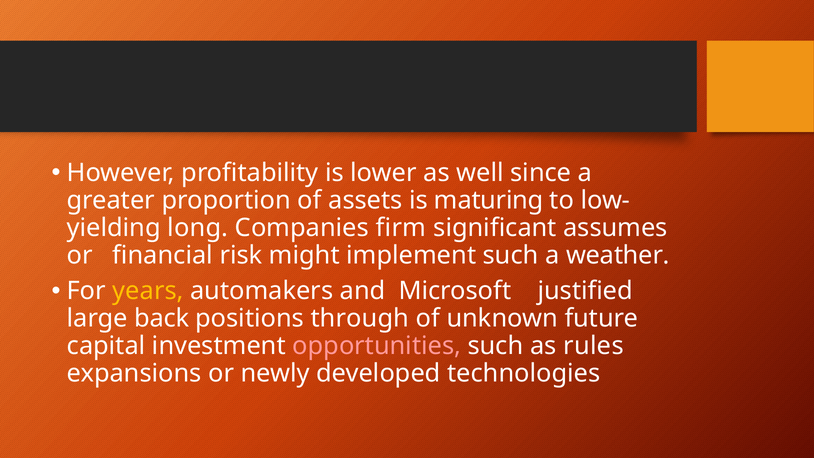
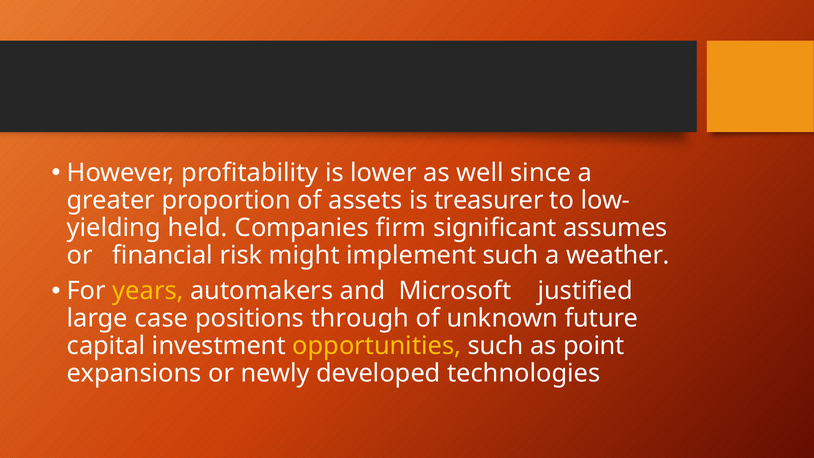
maturing: maturing -> treasurer (489, 200)
long: long -> held (198, 228)
back: back -> case (161, 318)
opportunities colour: pink -> yellow (377, 346)
rules: rules -> point (594, 346)
